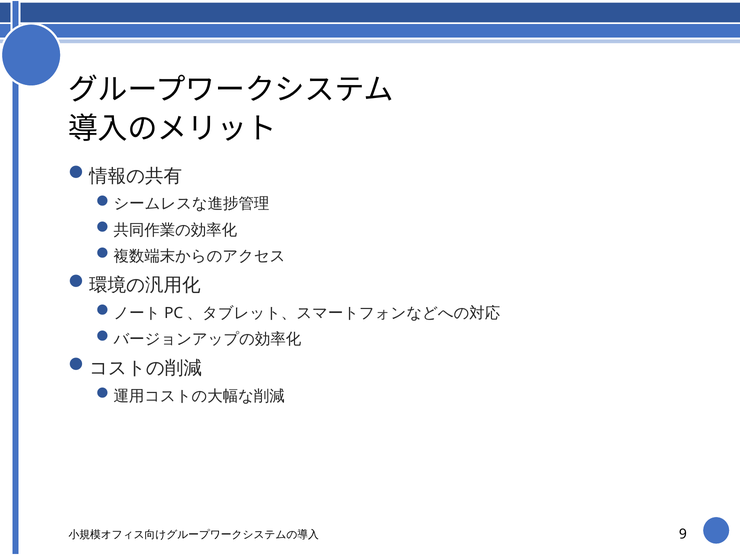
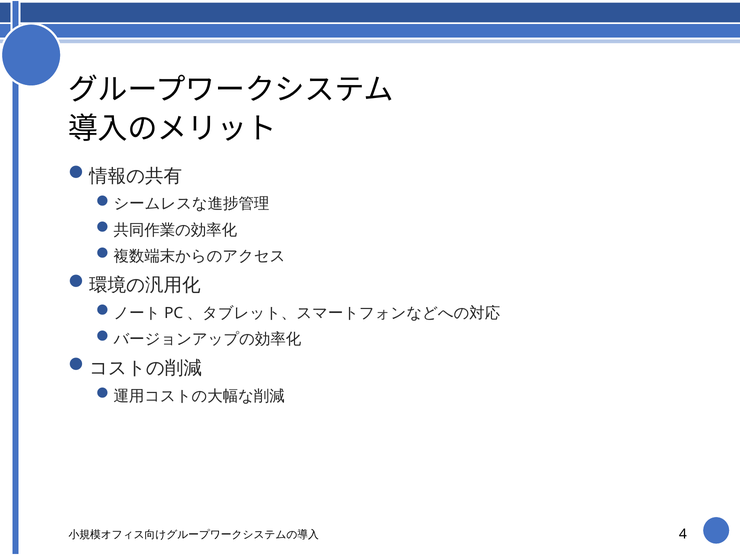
9: 9 -> 4 (683, 534)
